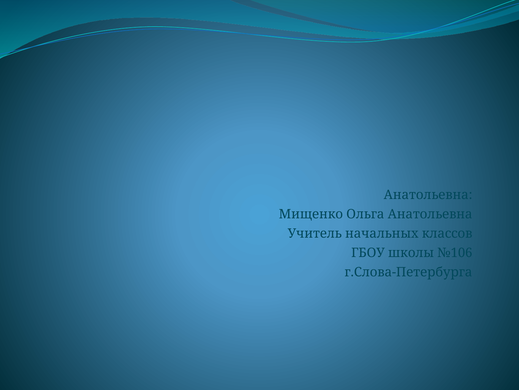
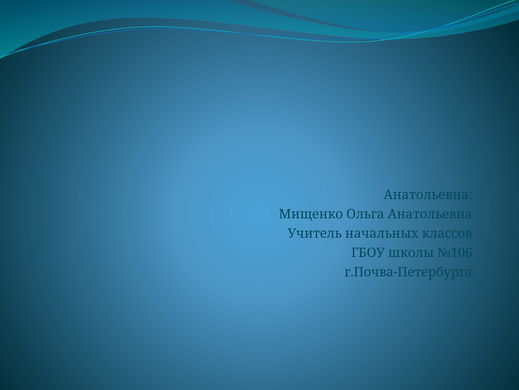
г.Слова-Петербурга: г.Слова-Петербурга -> г.Почва-Петербурга (408, 272)
